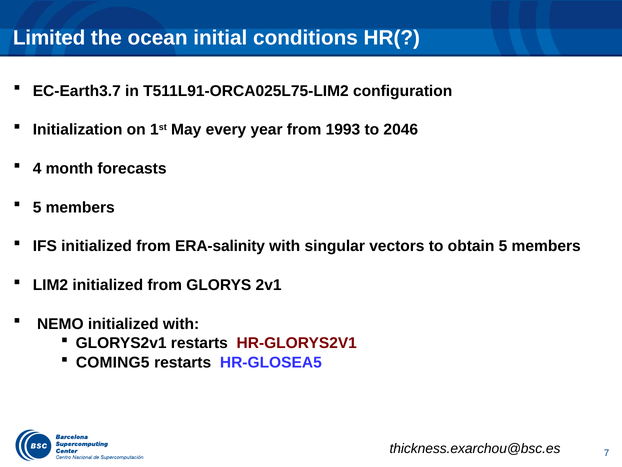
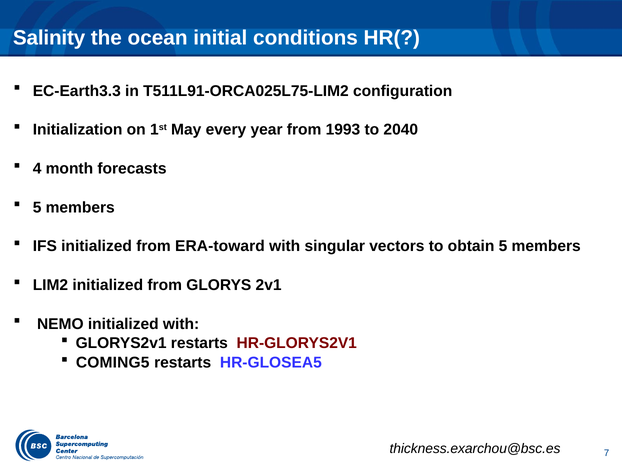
Limited: Limited -> Salinity (49, 38)
EC-Earth3.7: EC-Earth3.7 -> EC-Earth3.3 (77, 91)
2046: 2046 -> 2040 (401, 130)
ERA-salinity: ERA-salinity -> ERA-toward (220, 246)
